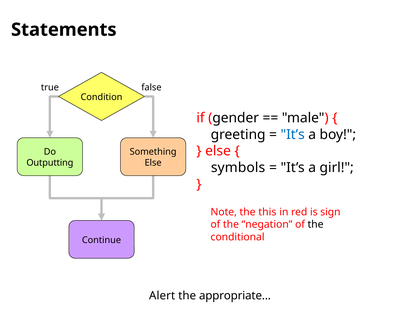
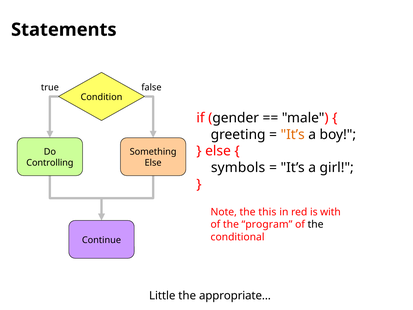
It’s colour: blue -> orange (293, 134)
Outputting: Outputting -> Controlling (50, 163)
sign: sign -> with (330, 212)
negation: negation -> program (267, 224)
Alert: Alert -> Little (162, 295)
